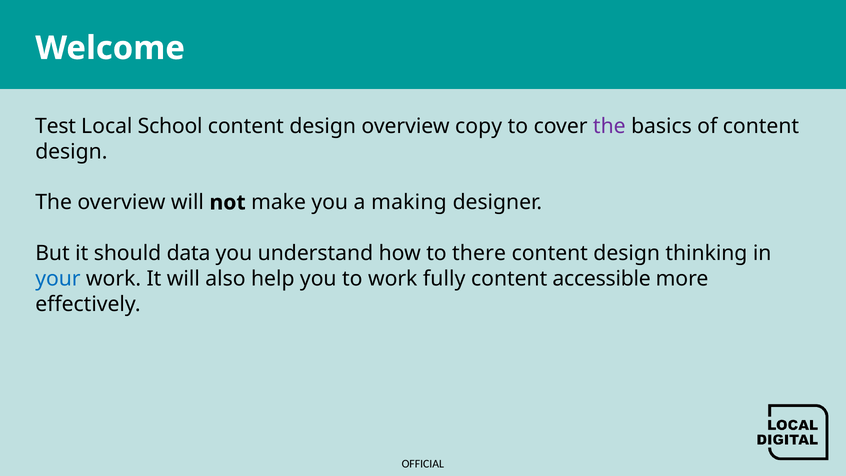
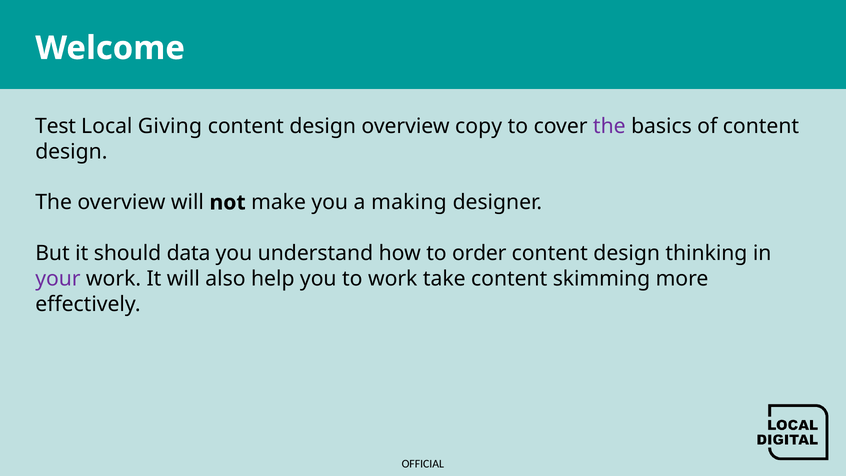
School: School -> Giving (170, 126)
there: there -> order (479, 253)
your colour: blue -> purple (58, 279)
fully: fully -> take (444, 279)
accessible: accessible -> skimming (602, 279)
